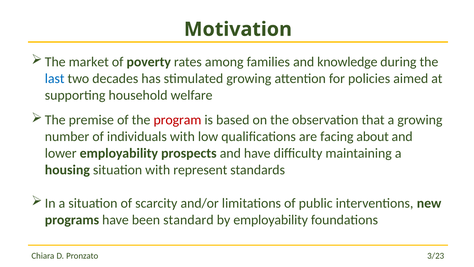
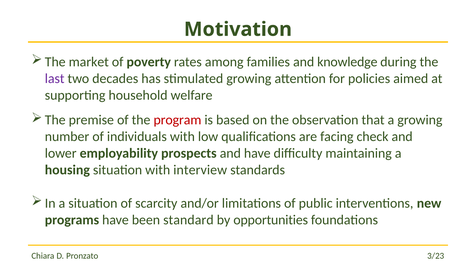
last colour: blue -> purple (55, 78)
about: about -> check (373, 137)
represent: represent -> interview (200, 170)
by employability: employability -> opportunities (271, 219)
